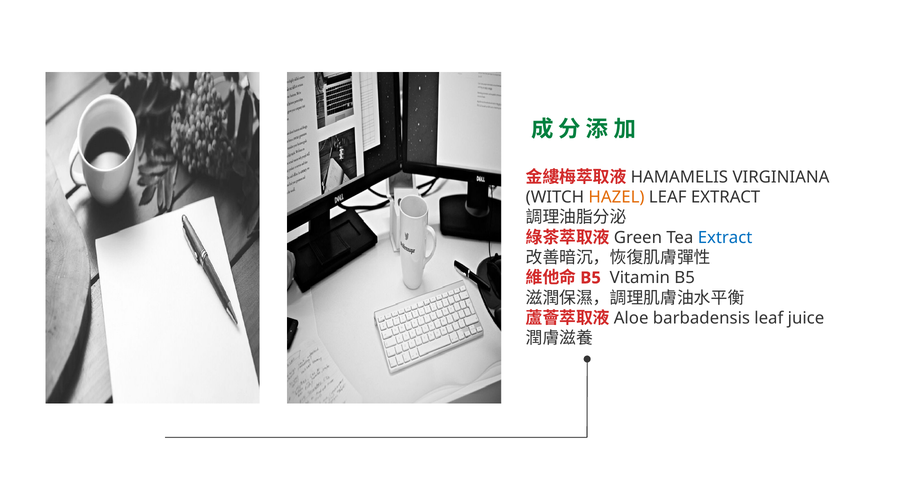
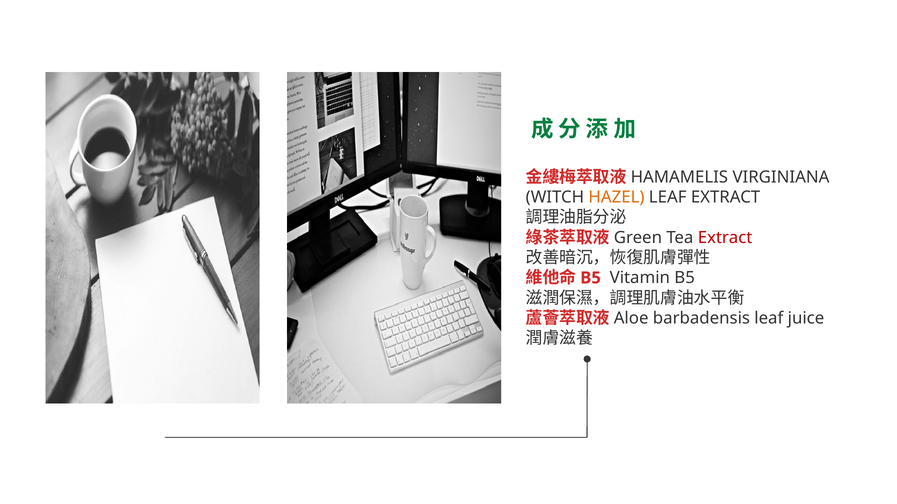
Extract colour: blue -> red (725, 238)
